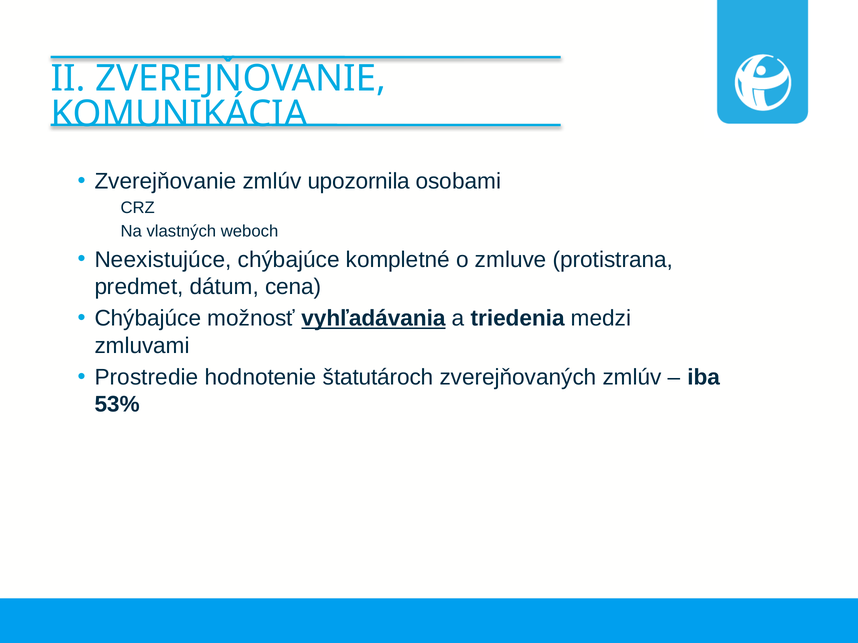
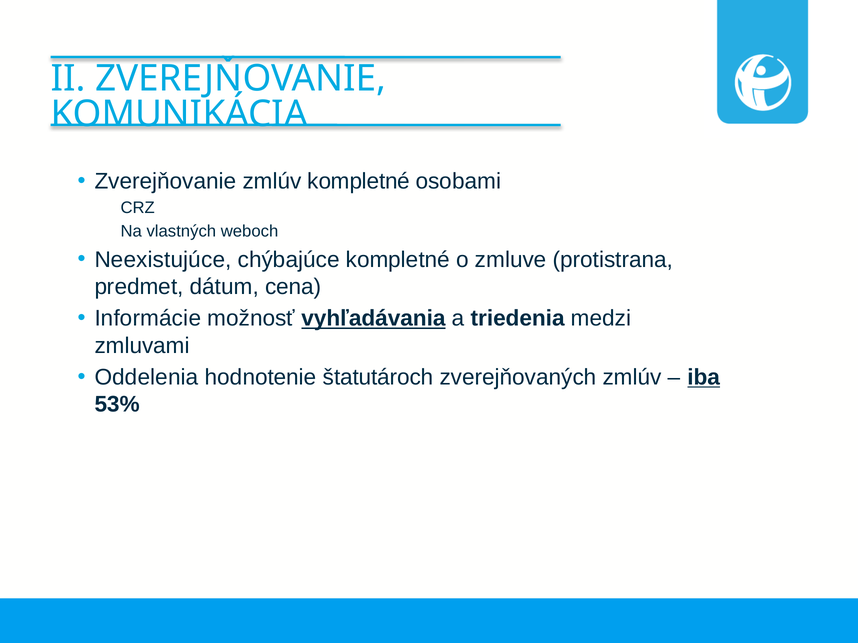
zmlúv upozornila: upozornila -> kompletné (359, 181)
Chýbajúce: Chýbajúce -> Informácie (148, 319)
Prostredie: Prostredie -> Oddelenia (146, 378)
iba underline: none -> present (704, 378)
